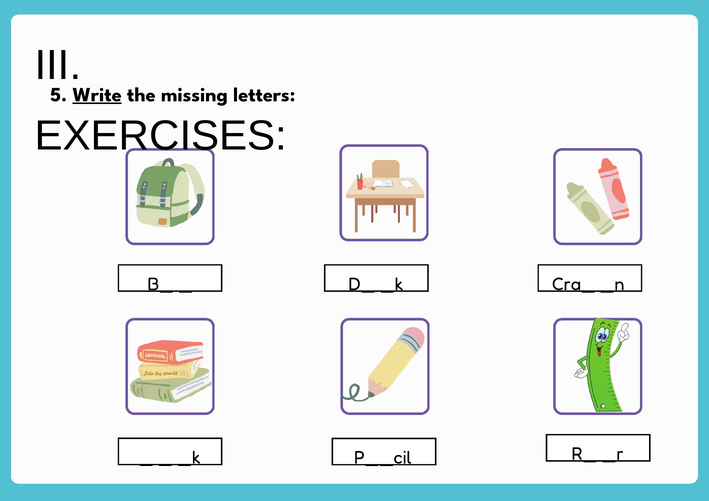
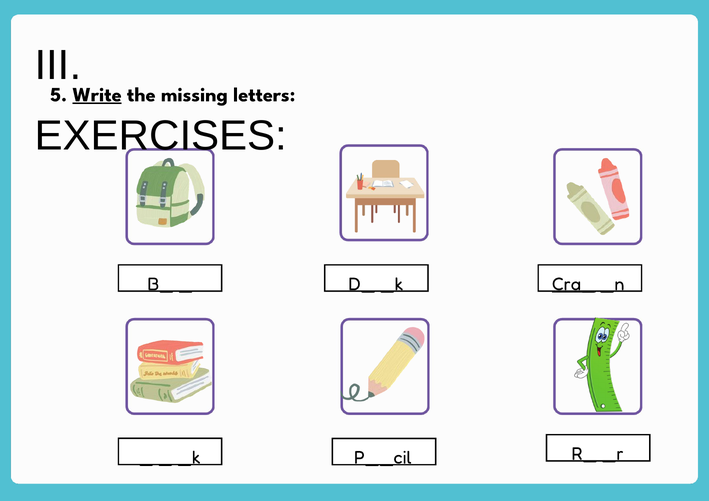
Cra_ underline: none -> present (574, 284)
